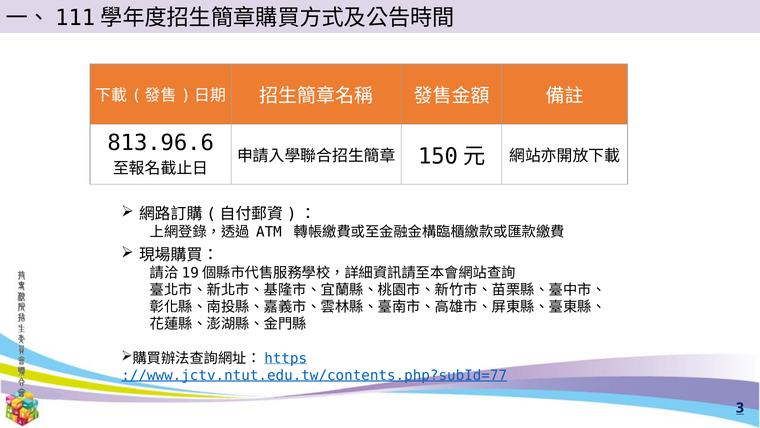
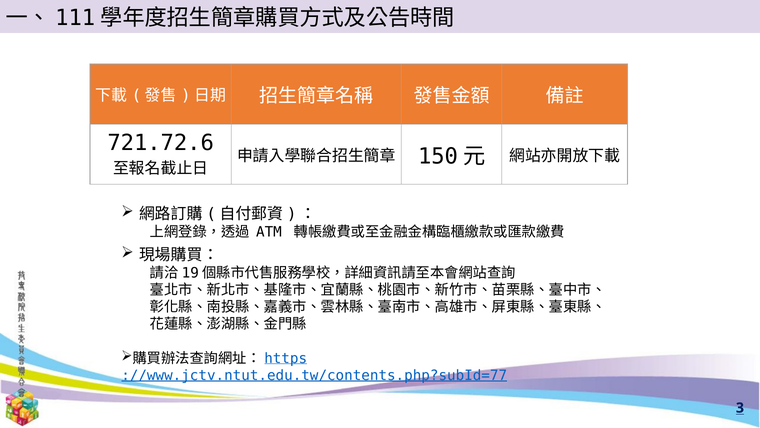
813.96.6: 813.96.6 -> 721.72.6 (161, 143)
